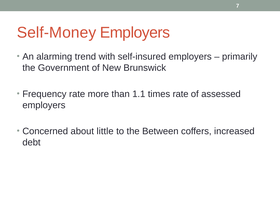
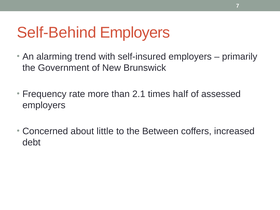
Self-Money: Self-Money -> Self-Behind (57, 33)
1.1: 1.1 -> 2.1 (139, 94)
times rate: rate -> half (180, 94)
